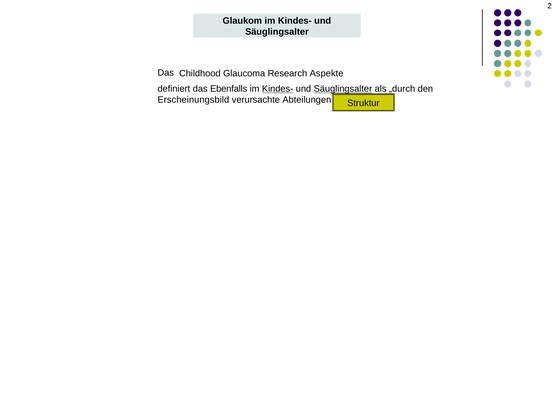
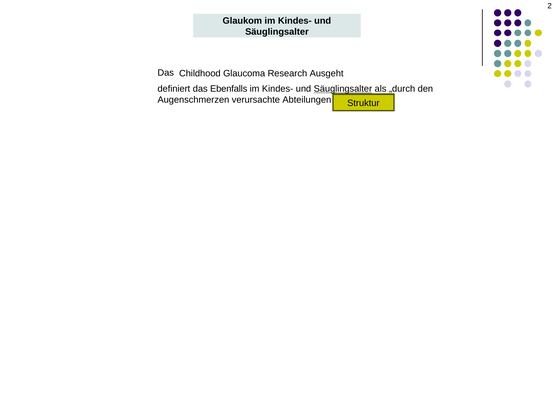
Aspekte: Aspekte -> Ausgeht (327, 74)
Kindes- underline: present -> none (278, 89)
Erscheinungsbild: Erscheinungsbild -> Augenschmerzen (193, 100)
